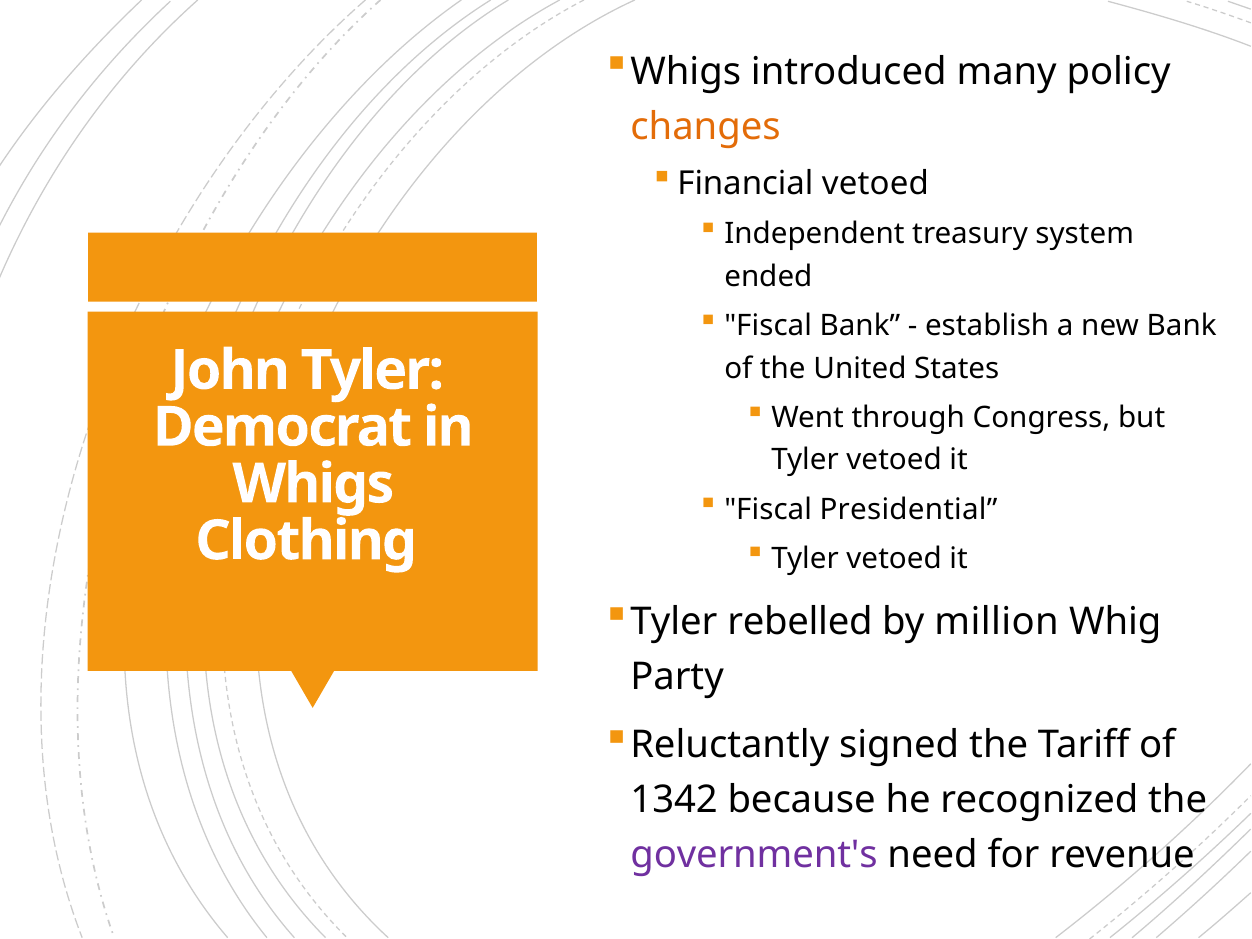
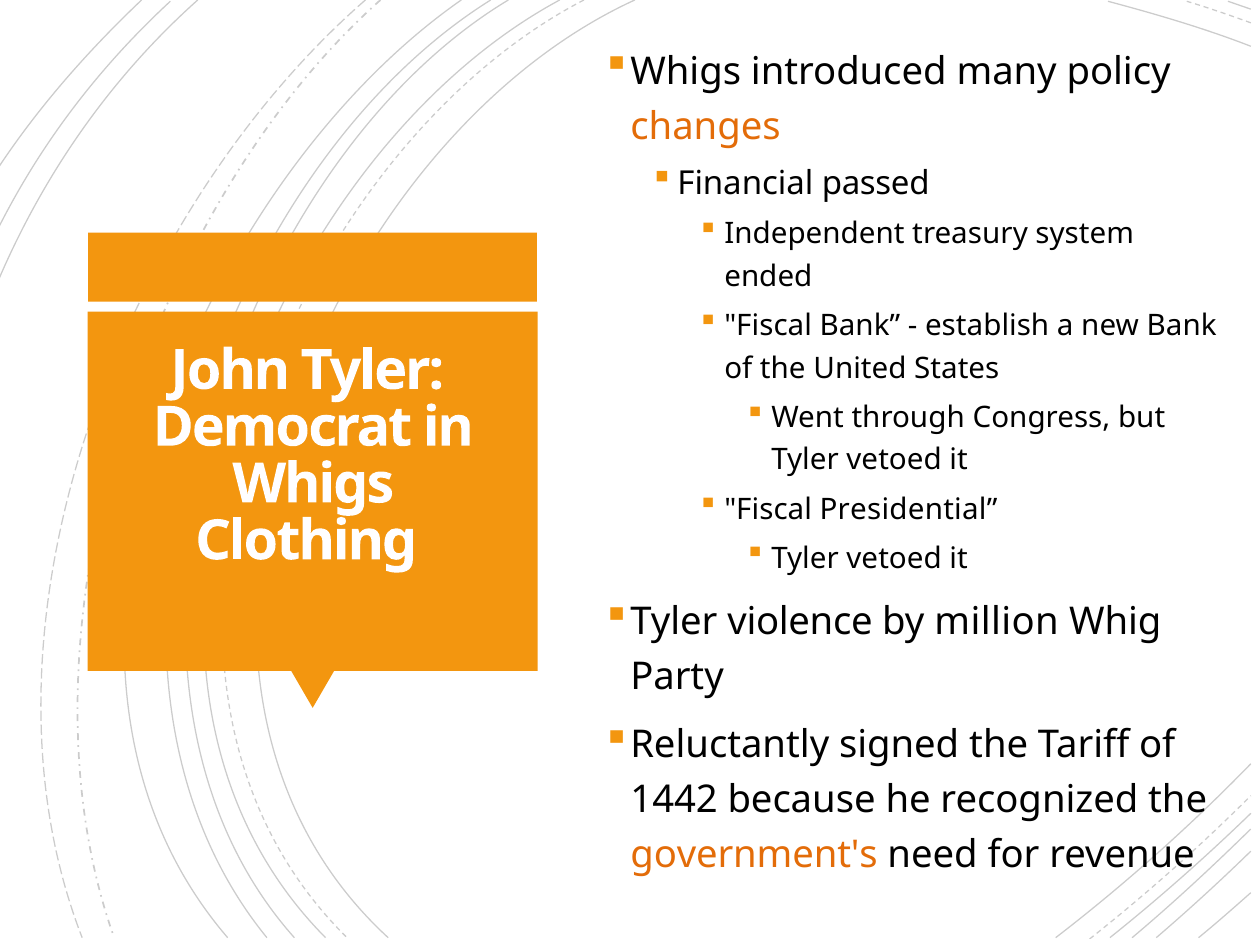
Financial vetoed: vetoed -> passed (876, 183)
rebelled: rebelled -> violence (800, 622)
1342: 1342 -> 1442 (674, 800)
government's colour: purple -> orange (754, 855)
